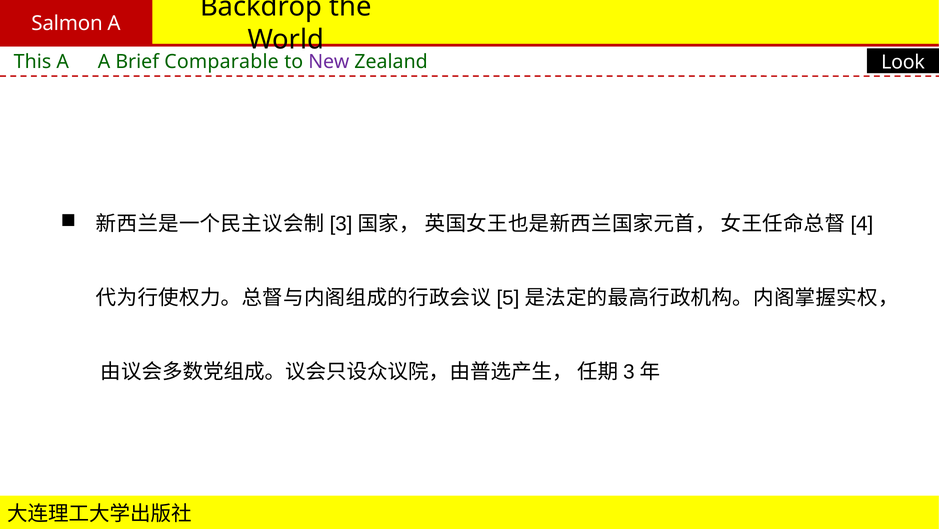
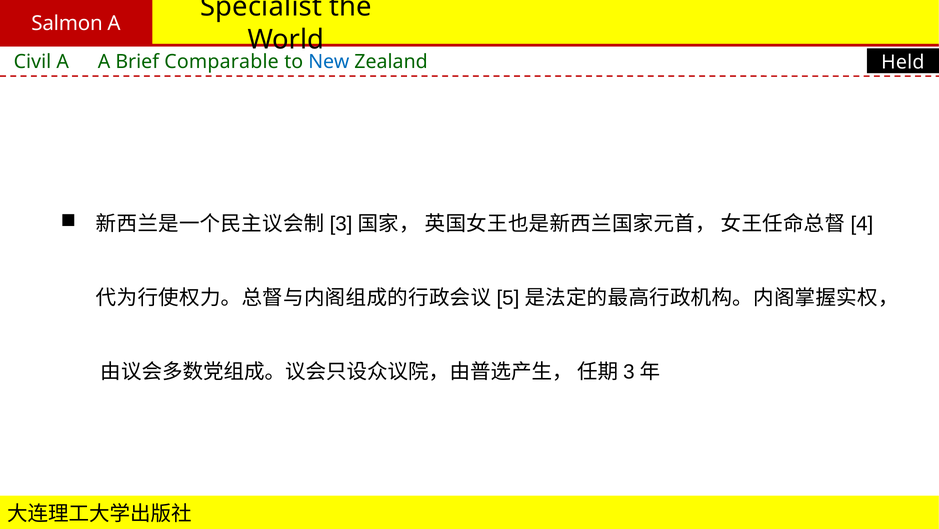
Backdrop: Backdrop -> Specialist (261, 7)
This: This -> Civil (33, 62)
New colour: purple -> blue (329, 62)
Look: Look -> Held (903, 62)
